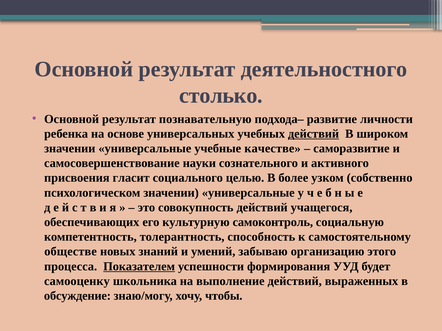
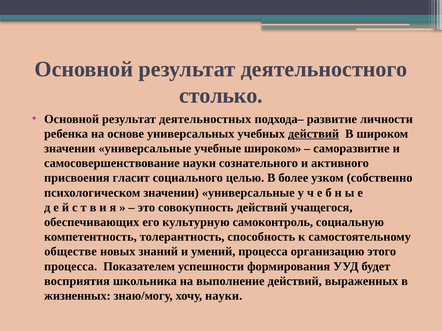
познавательную: познавательную -> деятельностных (205, 119)
учебные качестве: качестве -> широком (273, 149)
умений забываю: забываю -> процесса (263, 252)
Показателем underline: present -> none (139, 267)
самооценку: самооценку -> восприятия (77, 281)
обсуждение: обсуждение -> жизненных (77, 296)
хочу чтобы: чтобы -> науки (224, 296)
